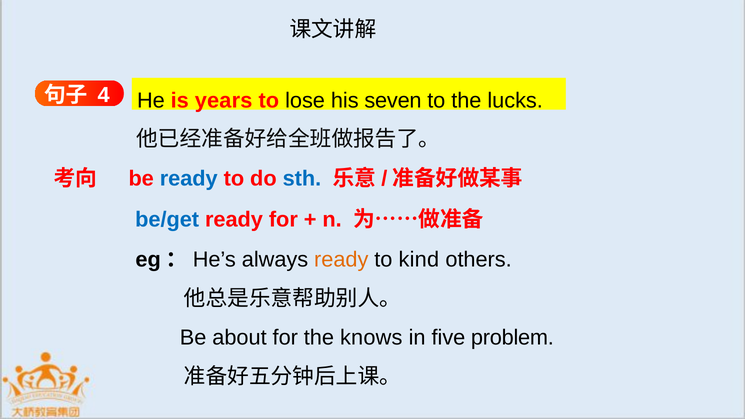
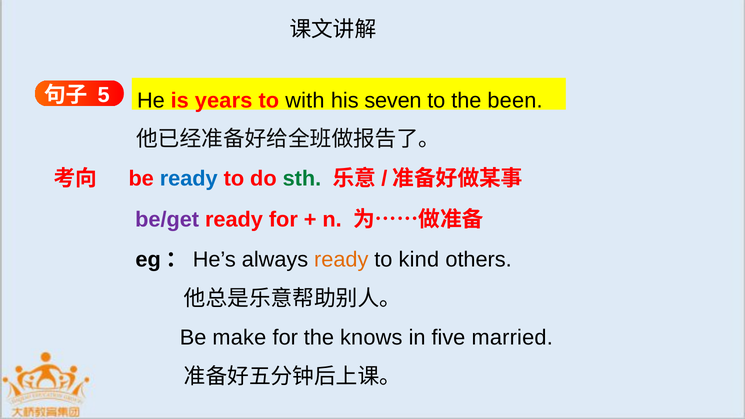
4: 4 -> 5 (104, 95)
lose: lose -> with (305, 101)
lucks: lucks -> been (515, 101)
sth colour: blue -> green (302, 179)
be/get colour: blue -> purple (167, 219)
about: about -> make (239, 338)
problem: problem -> married (512, 338)
